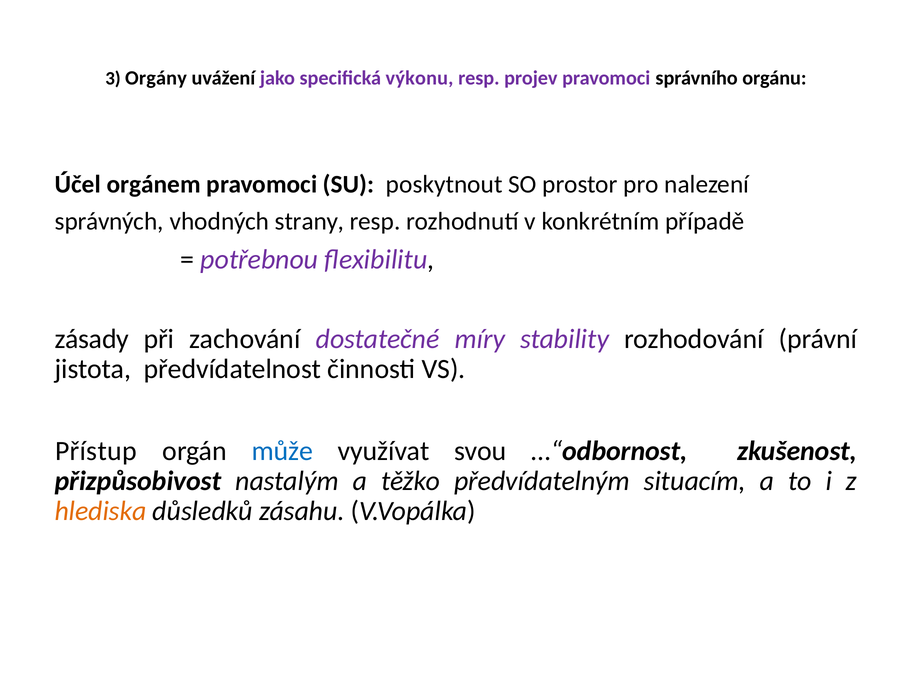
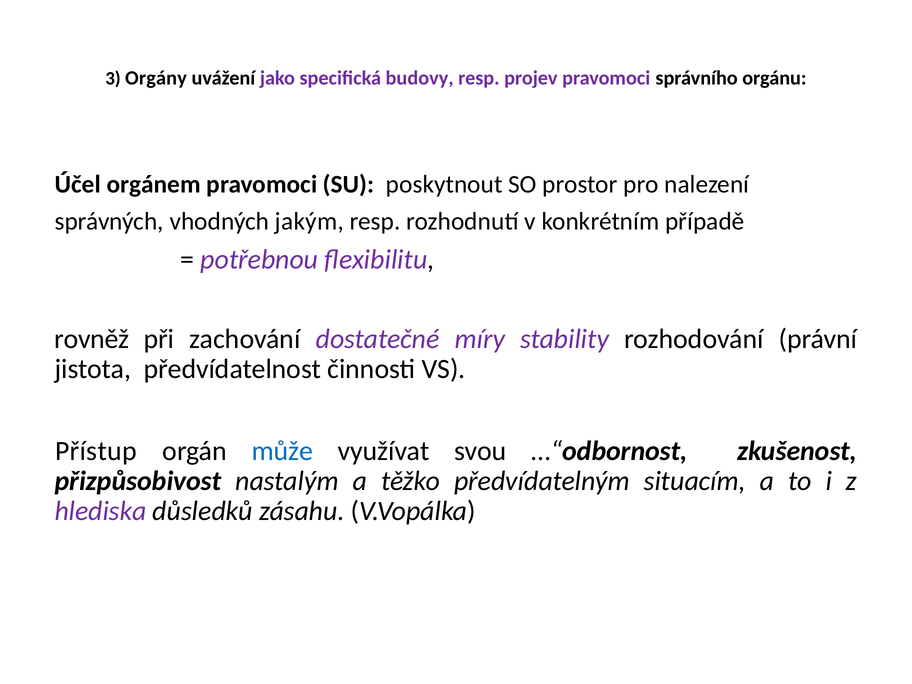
výkonu: výkonu -> budovy (420, 78)
strany: strany -> jakým (309, 222)
zásady: zásady -> rovněž (92, 339)
hlediska colour: orange -> purple (101, 511)
